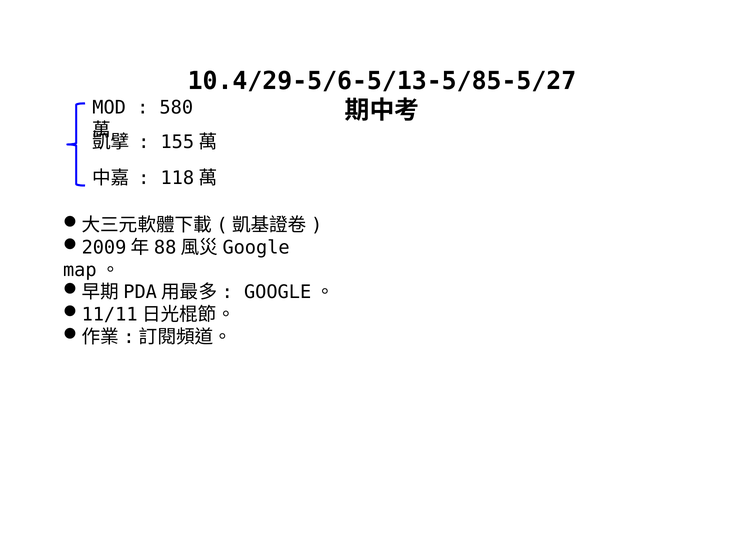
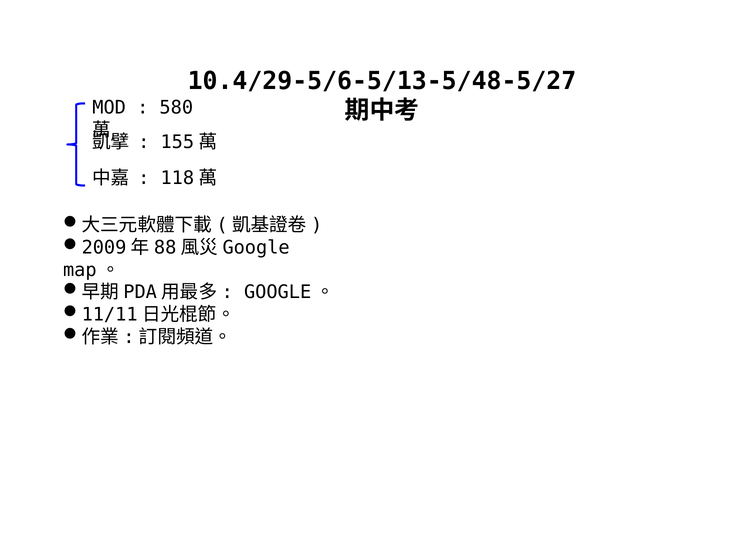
10.4/29-5/6-5/13-5/85-5/27: 10.4/29-5/6-5/13-5/85-5/27 -> 10.4/29-5/6-5/13-5/48-5/27 (382, 81)
